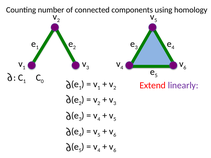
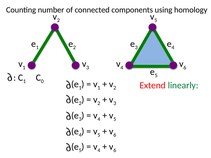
linearly colour: purple -> green (183, 86)
